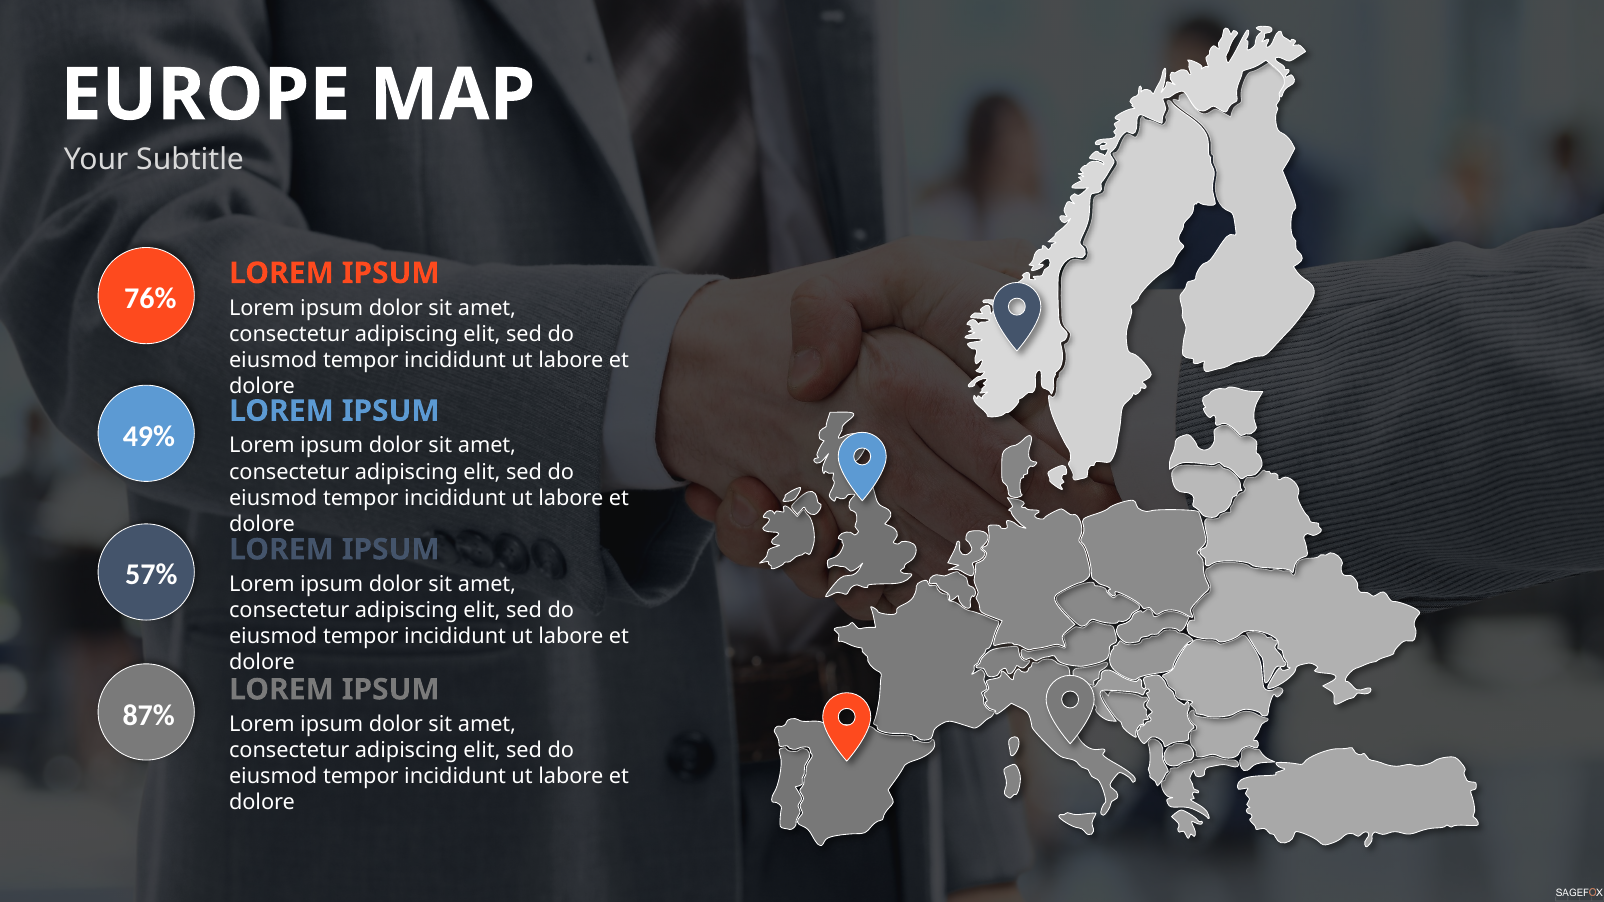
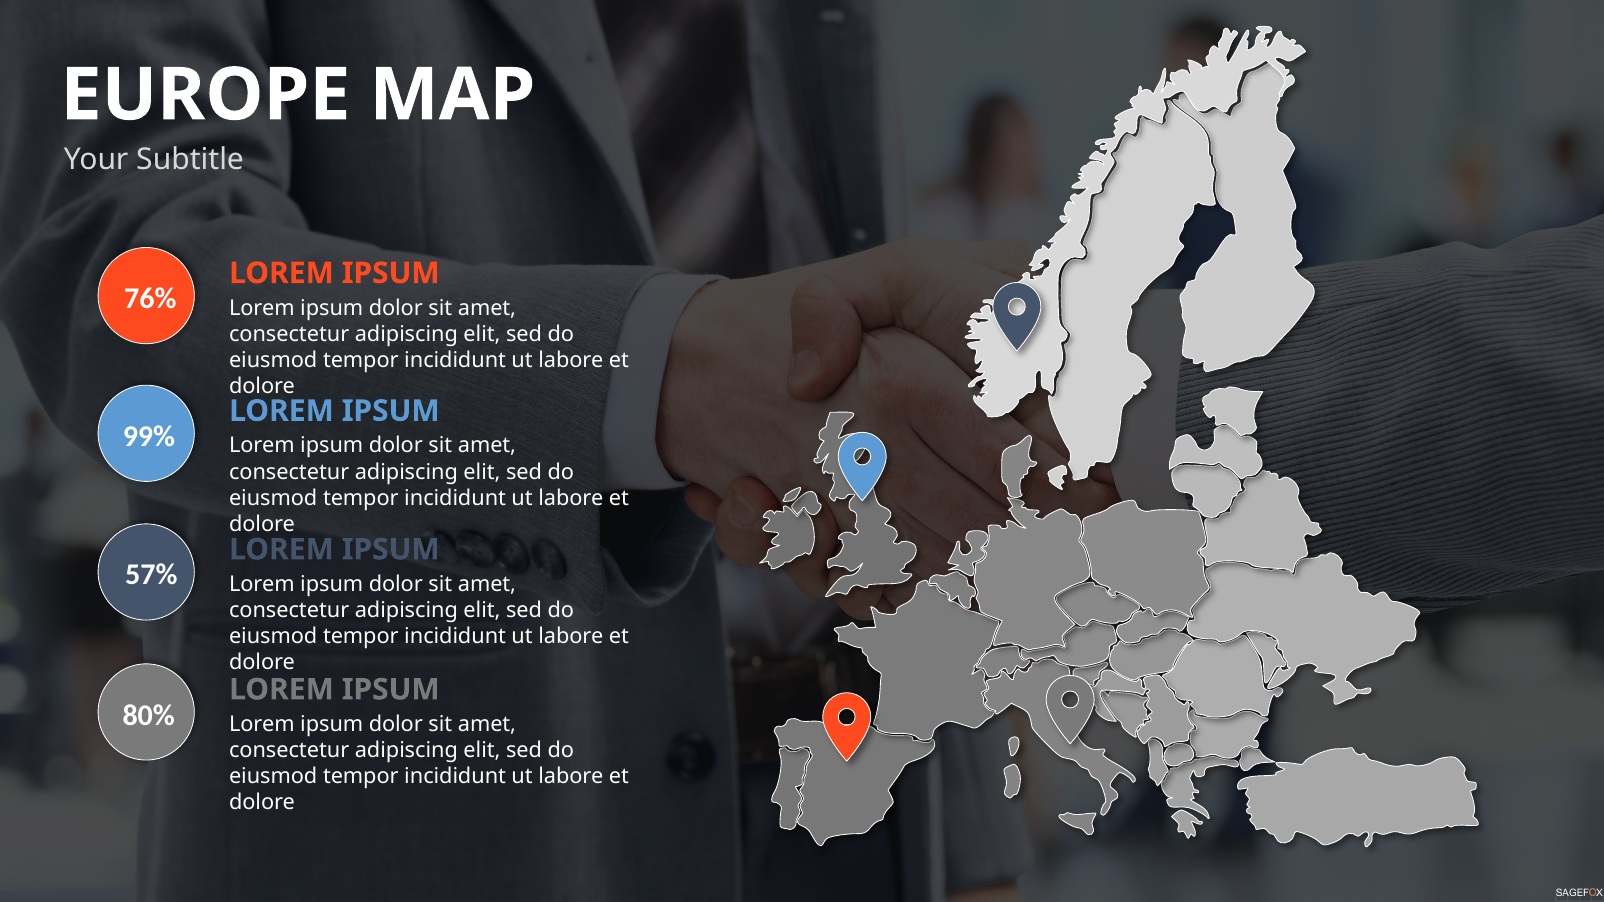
49%: 49% -> 99% (149, 437)
87%: 87% -> 80% (149, 715)
